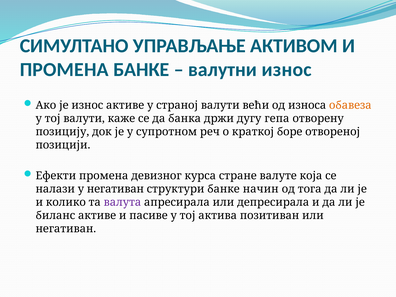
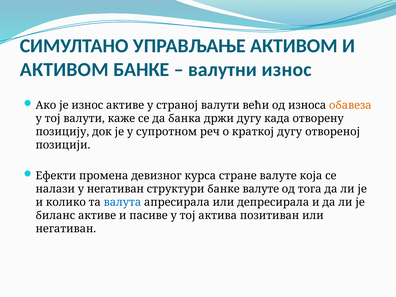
ПРОМЕНА: ПРОМЕНА -> АКТИВОМ (64, 69)
гепа: гепа -> када (277, 118)
краткој боре: боре -> дугу (290, 132)
банке начин: начин -> валуте (261, 189)
валута colour: purple -> blue (122, 202)
